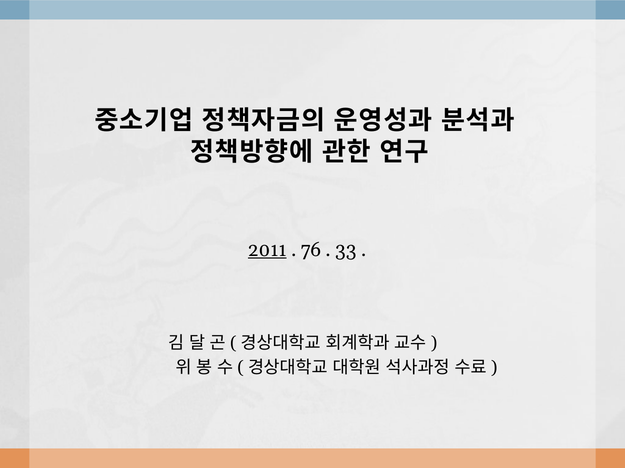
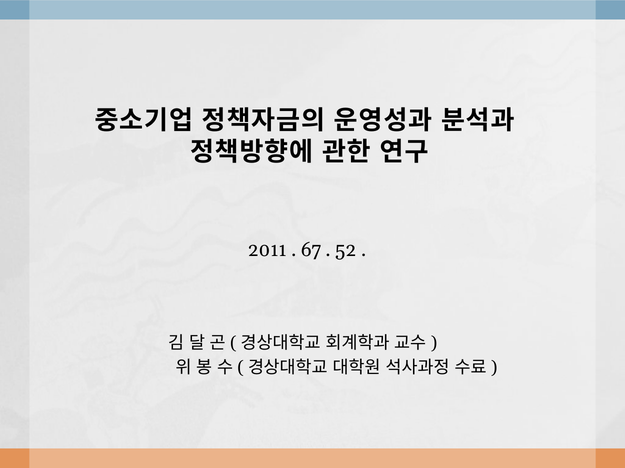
2011 underline: present -> none (267, 250)
76: 76 -> 67 (311, 250)
33: 33 -> 52 (346, 250)
